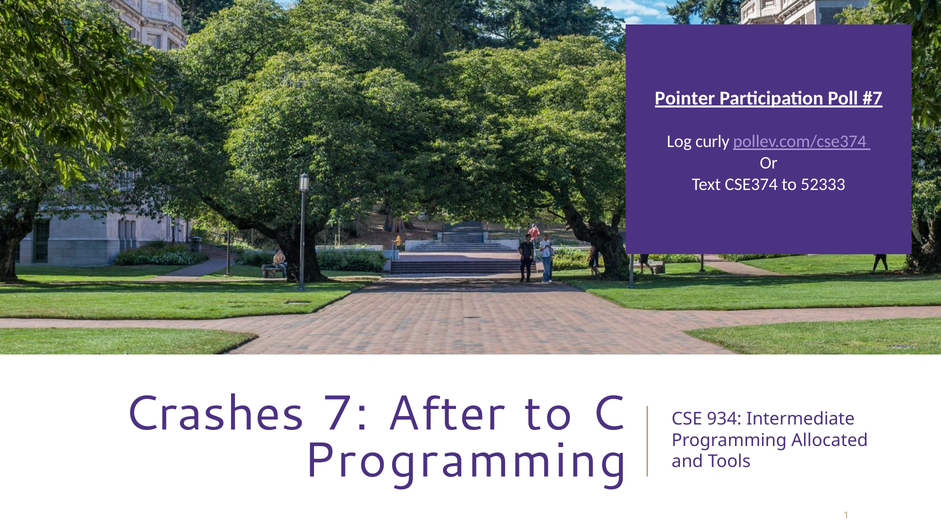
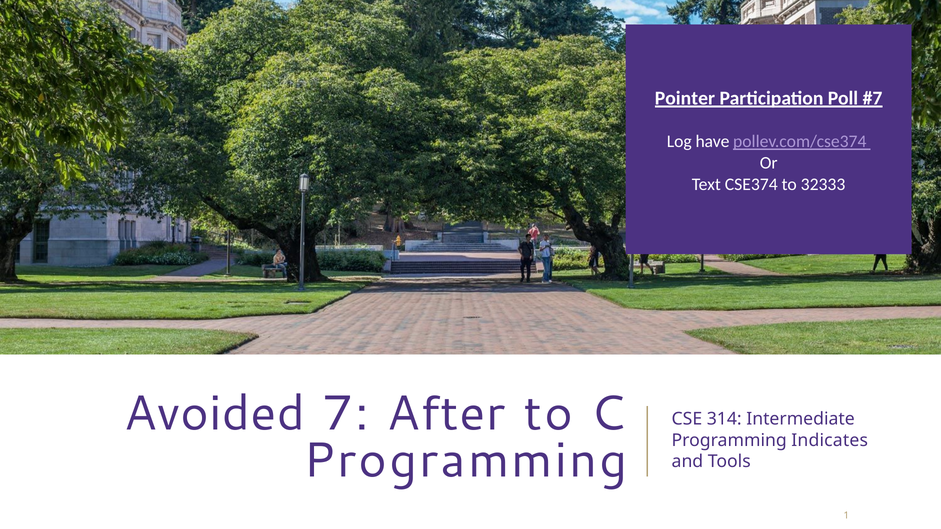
curly: curly -> have (712, 142)
52333: 52333 -> 32333 (823, 184)
Crashes: Crashes -> Avoided (214, 414)
934: 934 -> 314 (724, 419)
Allocated: Allocated -> Indicates (830, 440)
